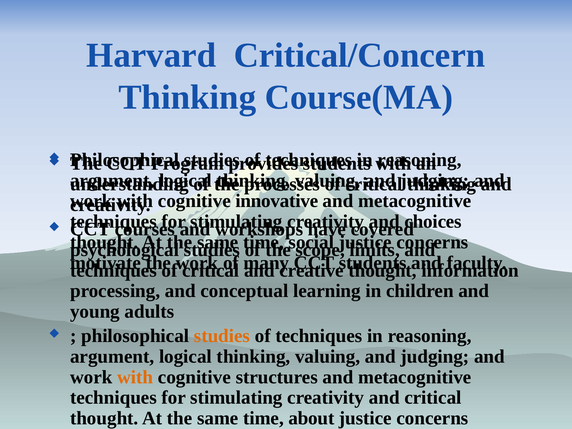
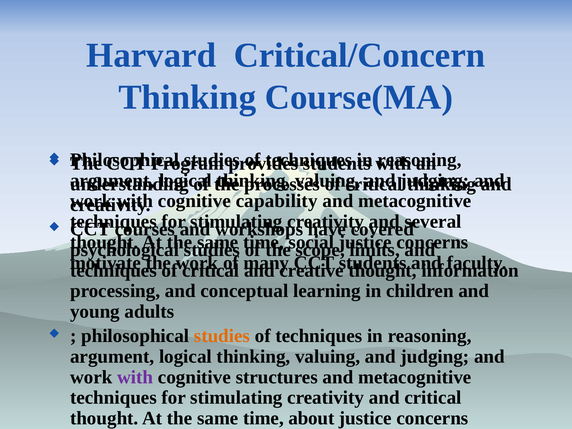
innovative: innovative -> capability (277, 201)
choices: choices -> several (433, 222)
with colour: orange -> purple (135, 377)
